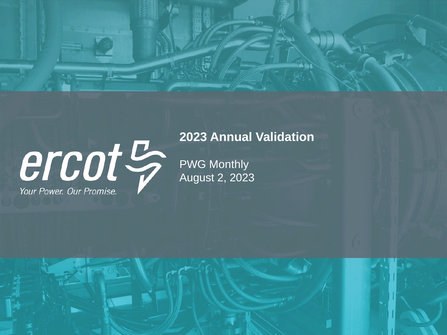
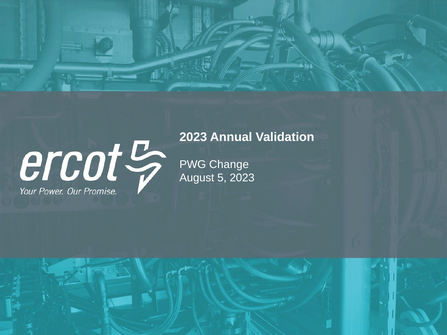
Monthly: Monthly -> Change (229, 165)
2: 2 -> 5 (222, 178)
